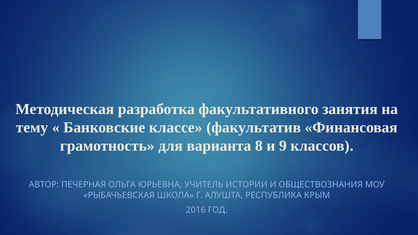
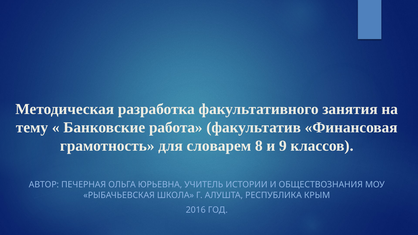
классе: классе -> работа (176, 128)
варианта: варианта -> словарем (219, 146)
